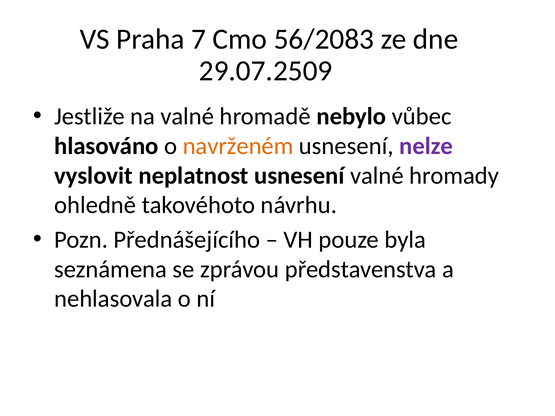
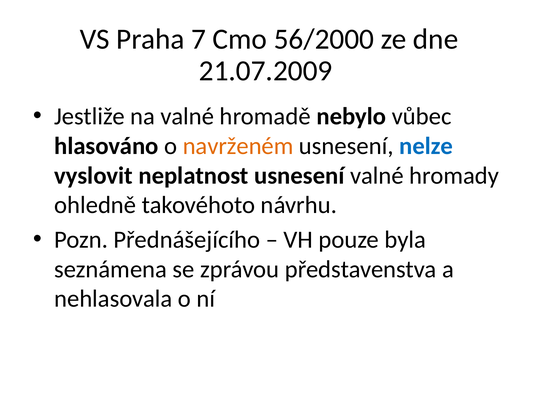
56/2083: 56/2083 -> 56/2000 (324, 39)
29.07.2509: 29.07.2509 -> 21.07.2009 (266, 71)
nelze colour: purple -> blue (426, 146)
